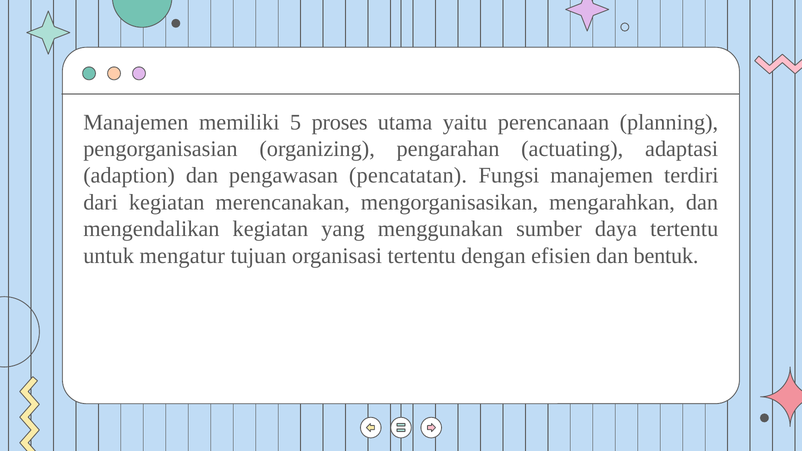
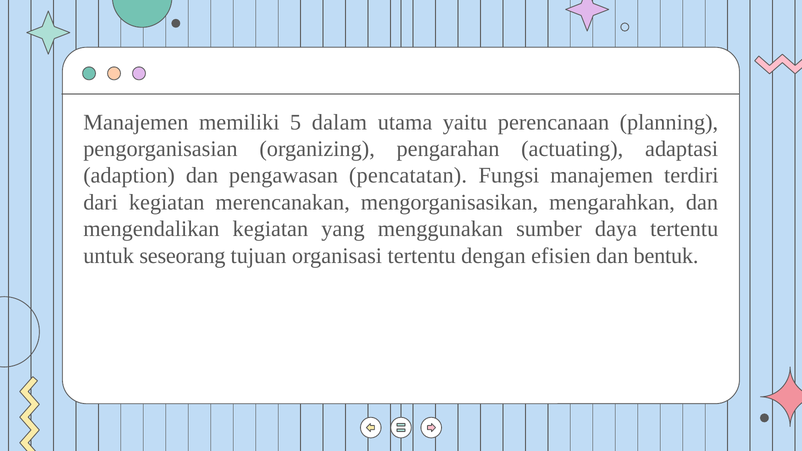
proses: proses -> dalam (339, 122)
mengatur: mengatur -> seseorang (182, 256)
